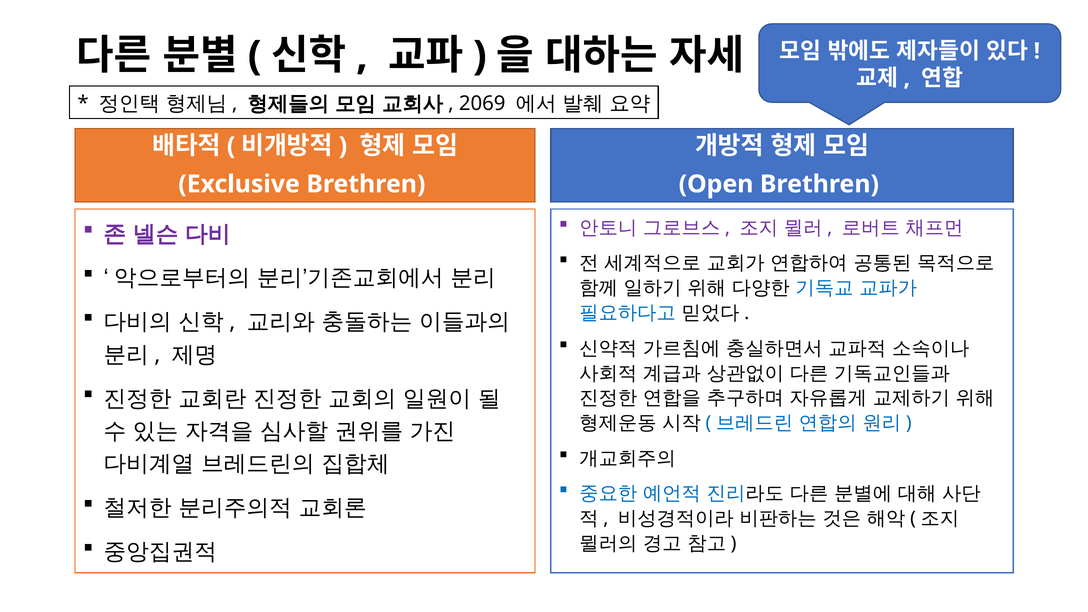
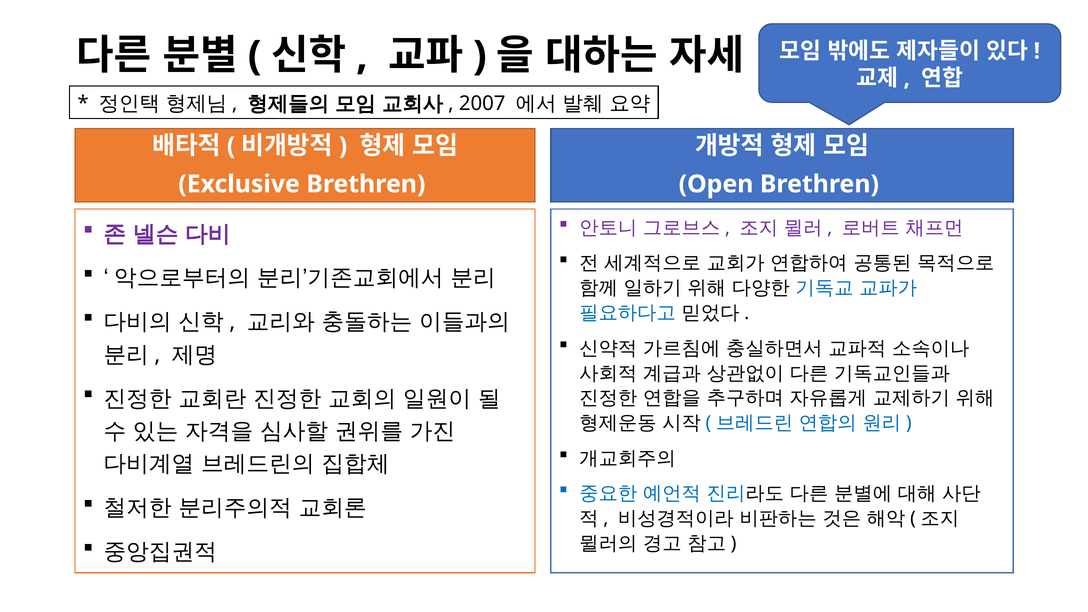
2069: 2069 -> 2007 (482, 104)
